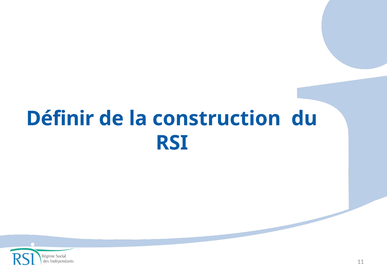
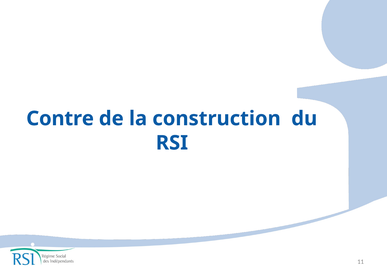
Définir: Définir -> Contre (60, 118)
